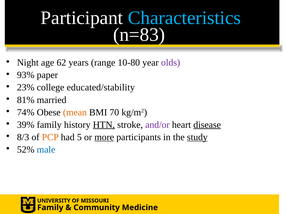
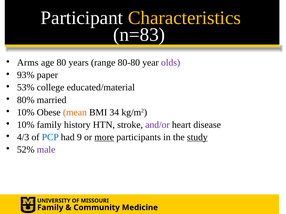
Characteristics colour: light blue -> yellow (184, 18)
Night: Night -> Arms (28, 63)
62: 62 -> 80 (61, 63)
10-80: 10-80 -> 80-80 (129, 63)
23%: 23% -> 53% (26, 88)
educated/stability: educated/stability -> educated/material (101, 88)
81%: 81% -> 80% (26, 100)
74%: 74% -> 10% (26, 113)
70: 70 -> 34 (114, 113)
39%: 39% -> 10% (26, 125)
HTN underline: present -> none (104, 125)
disease underline: present -> none (207, 125)
8/3: 8/3 -> 4/3 (23, 137)
PCP colour: orange -> blue (50, 137)
5: 5 -> 9 (79, 137)
male colour: blue -> purple (46, 150)
